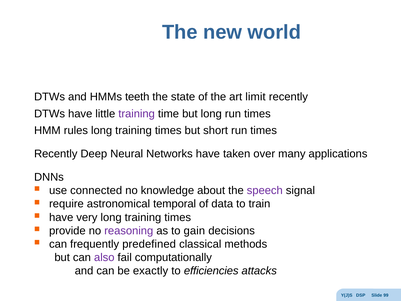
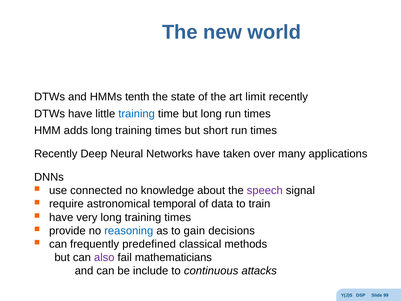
teeth: teeth -> tenth (137, 97)
training colour: purple -> blue (137, 114)
rules: rules -> adds (76, 130)
reasoning colour: purple -> blue (129, 231)
computationally: computationally -> mathematicians (173, 257)
exactly: exactly -> include (151, 271)
efficiencies: efficiencies -> continuous (211, 271)
